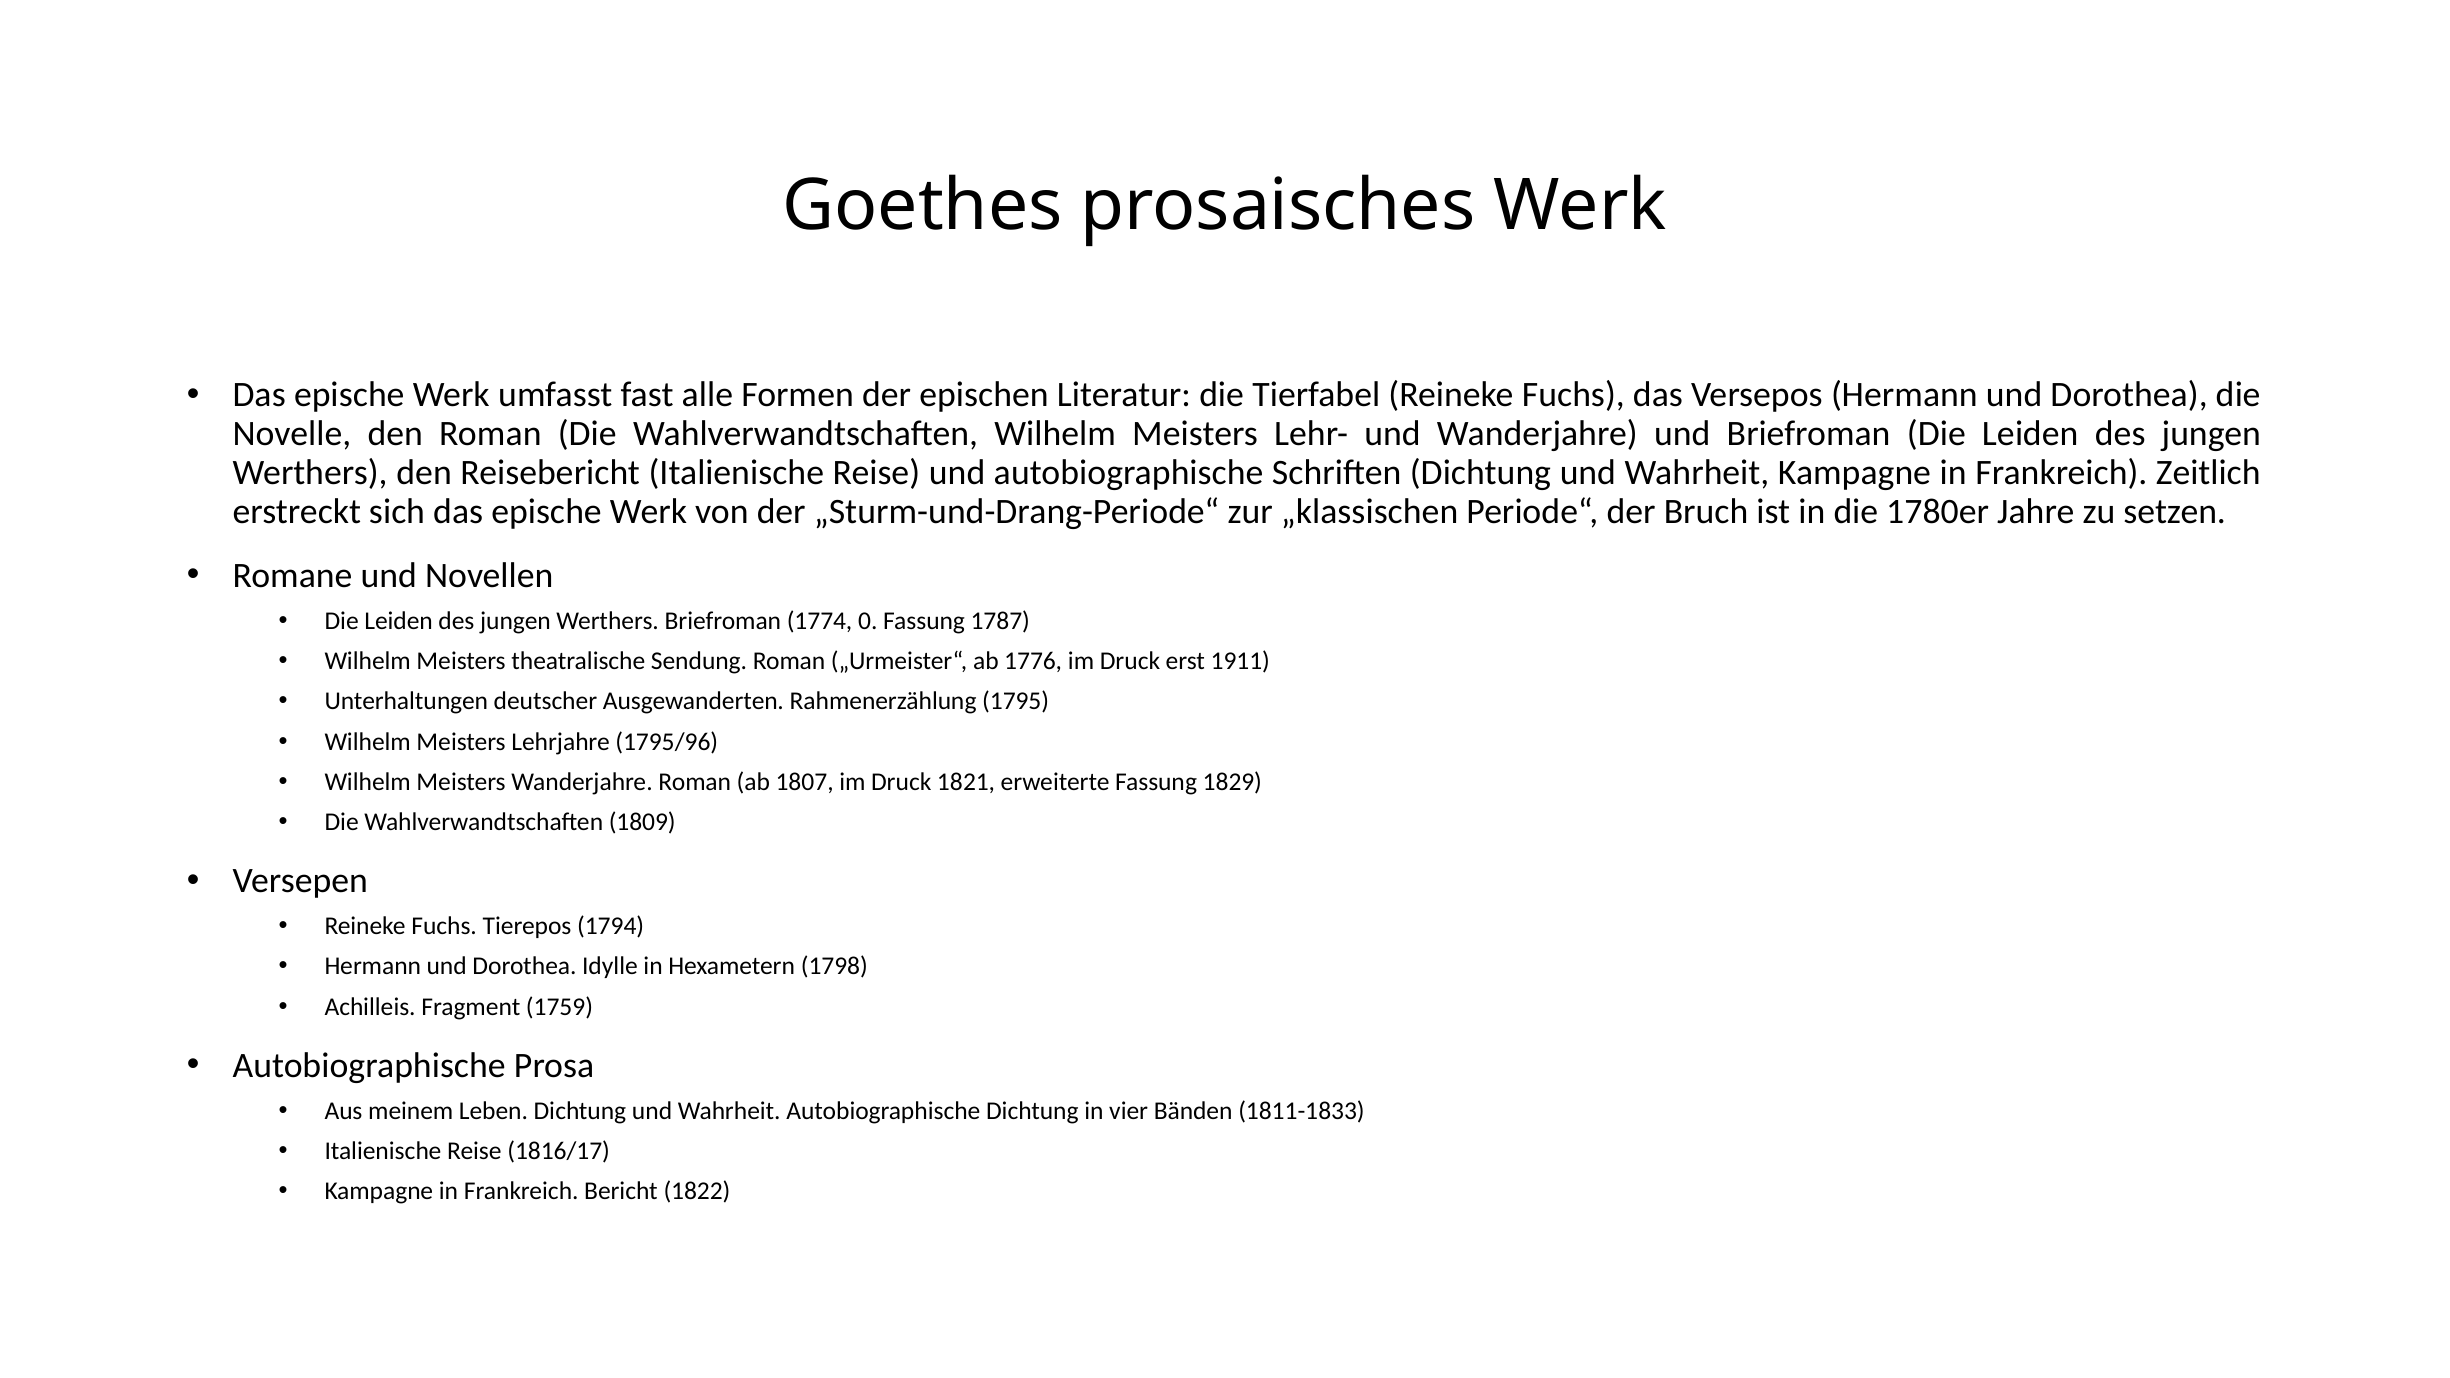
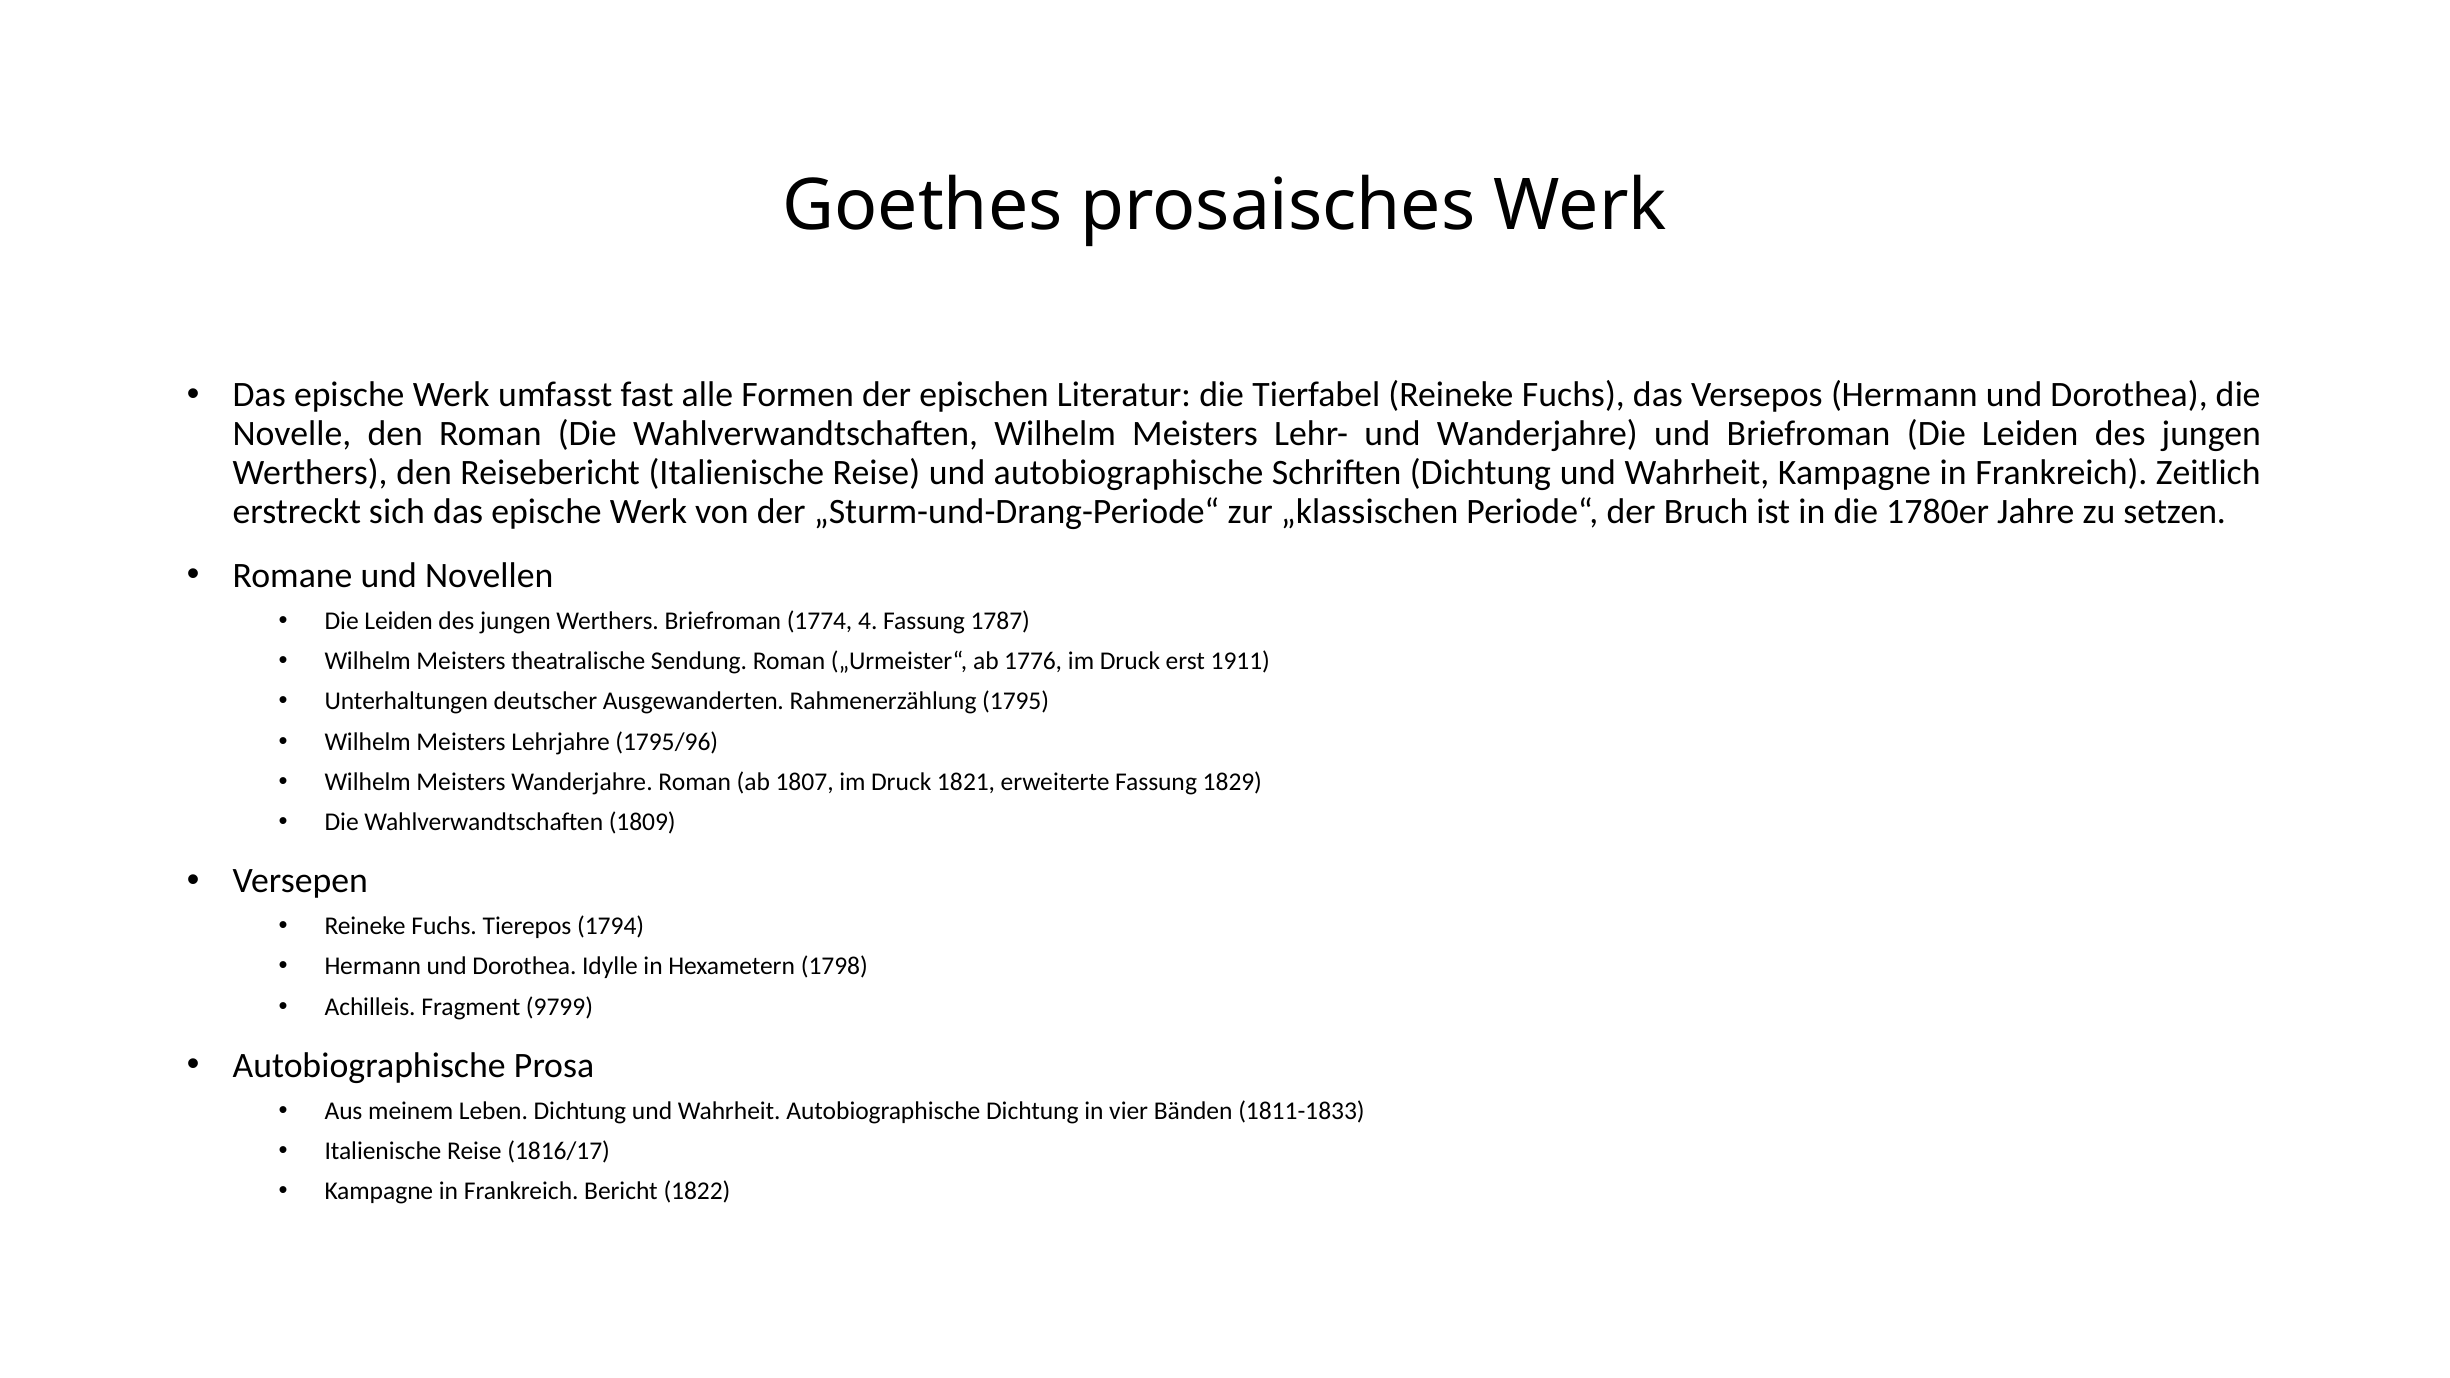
0: 0 -> 4 (868, 621)
1759: 1759 -> 9799 (559, 1007)
